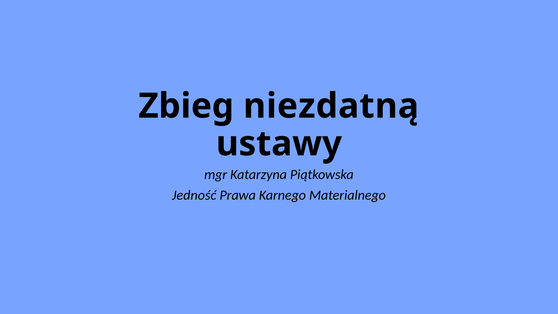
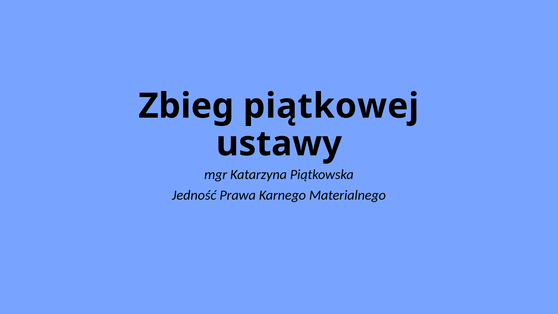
niezdatną: niezdatną -> piątkowej (331, 106)
